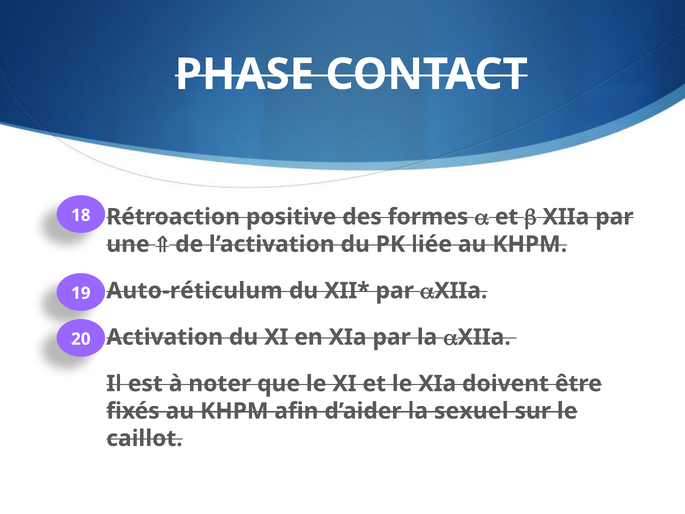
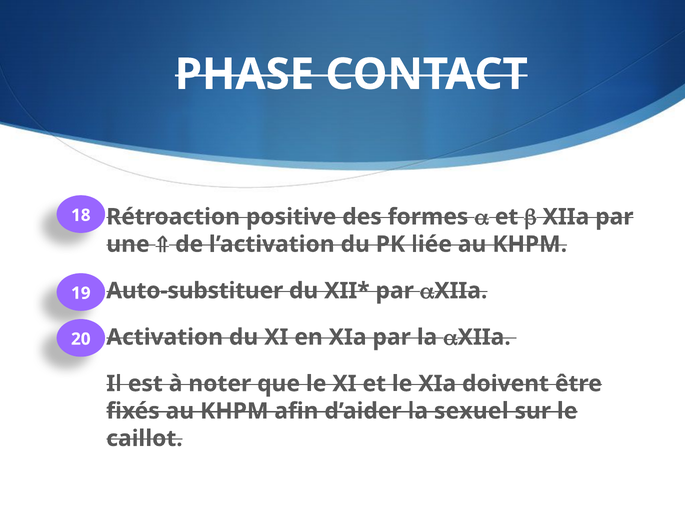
Auto-réticulum: Auto-réticulum -> Auto-substituer (195, 291)
